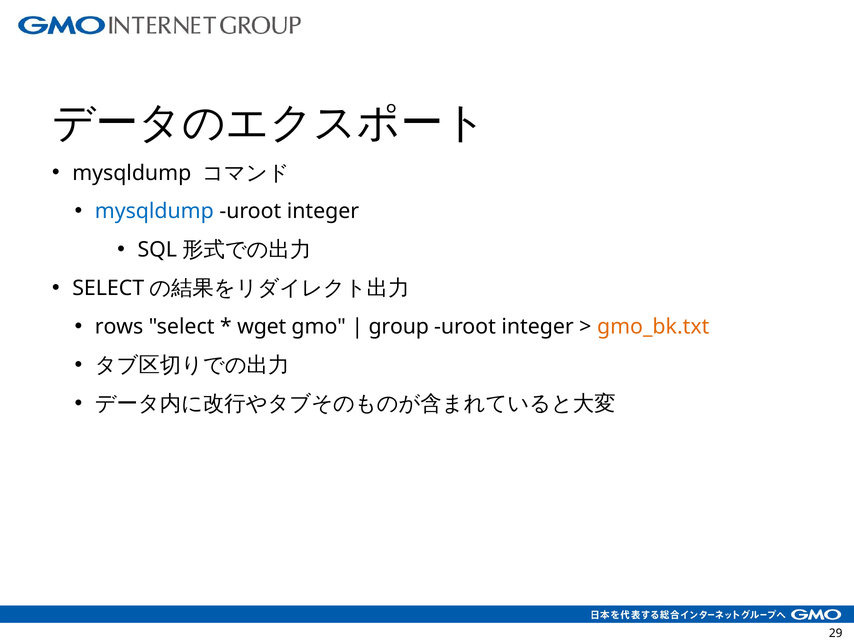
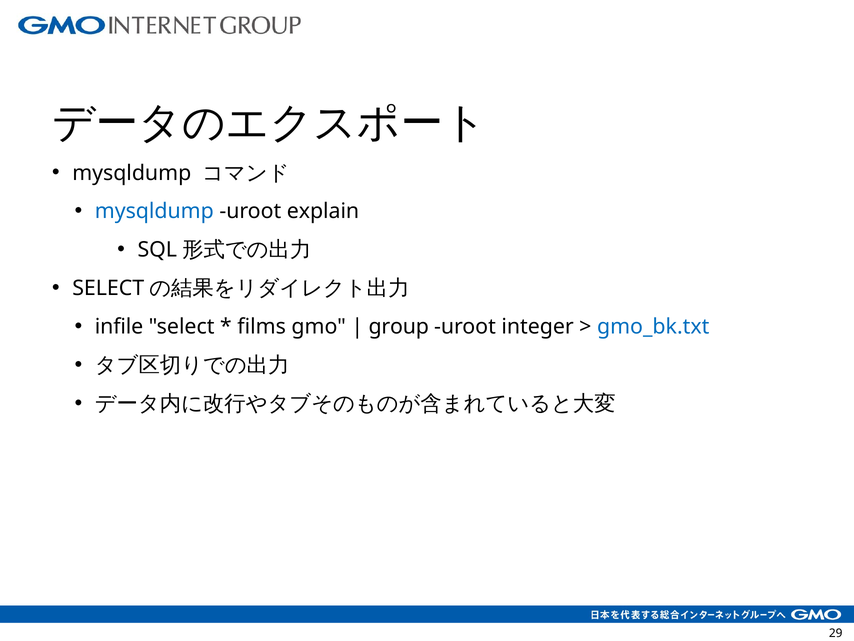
integer: integer -> explain (323, 211)
rows: rows -> infile (119, 327)
wget: wget -> films (262, 327)
gmo_bk.txt colour: orange -> blue (653, 327)
